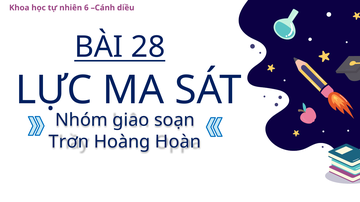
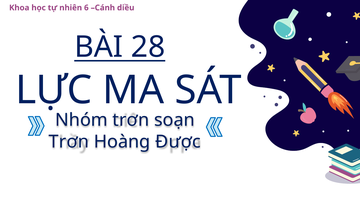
Nhóm giao: giao -> trơn (131, 120)
Hoàn: Hoàn -> Được (178, 142)
